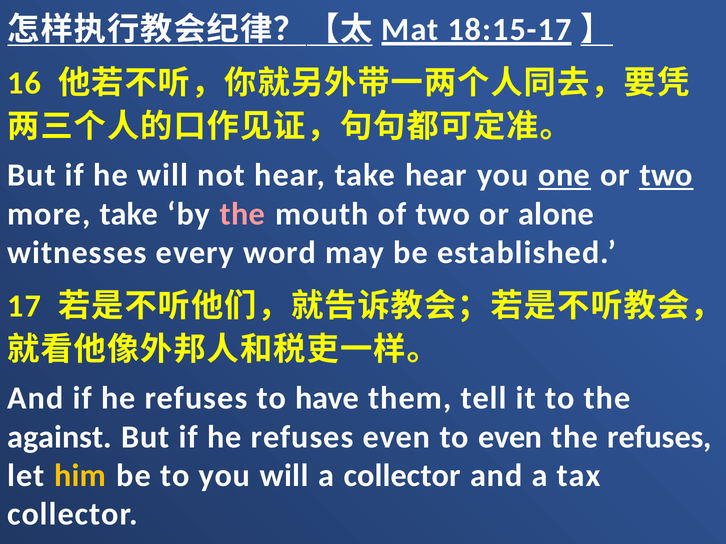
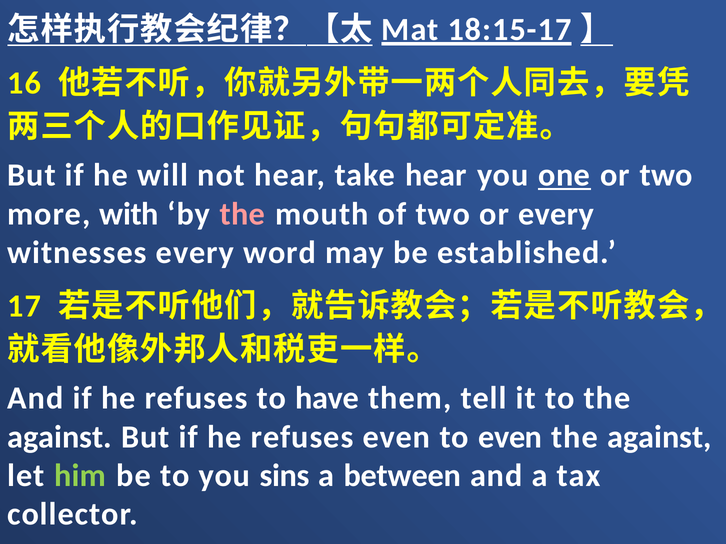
two underline: present -> none (666, 176)
more take: take -> with (129, 214)
or alone: alone -> every (556, 214)
refuses: refuses -> against (659, 437)
him colour: yellow -> light green (80, 476)
you will: will -> sins (284, 476)
a collector: collector -> between (402, 476)
